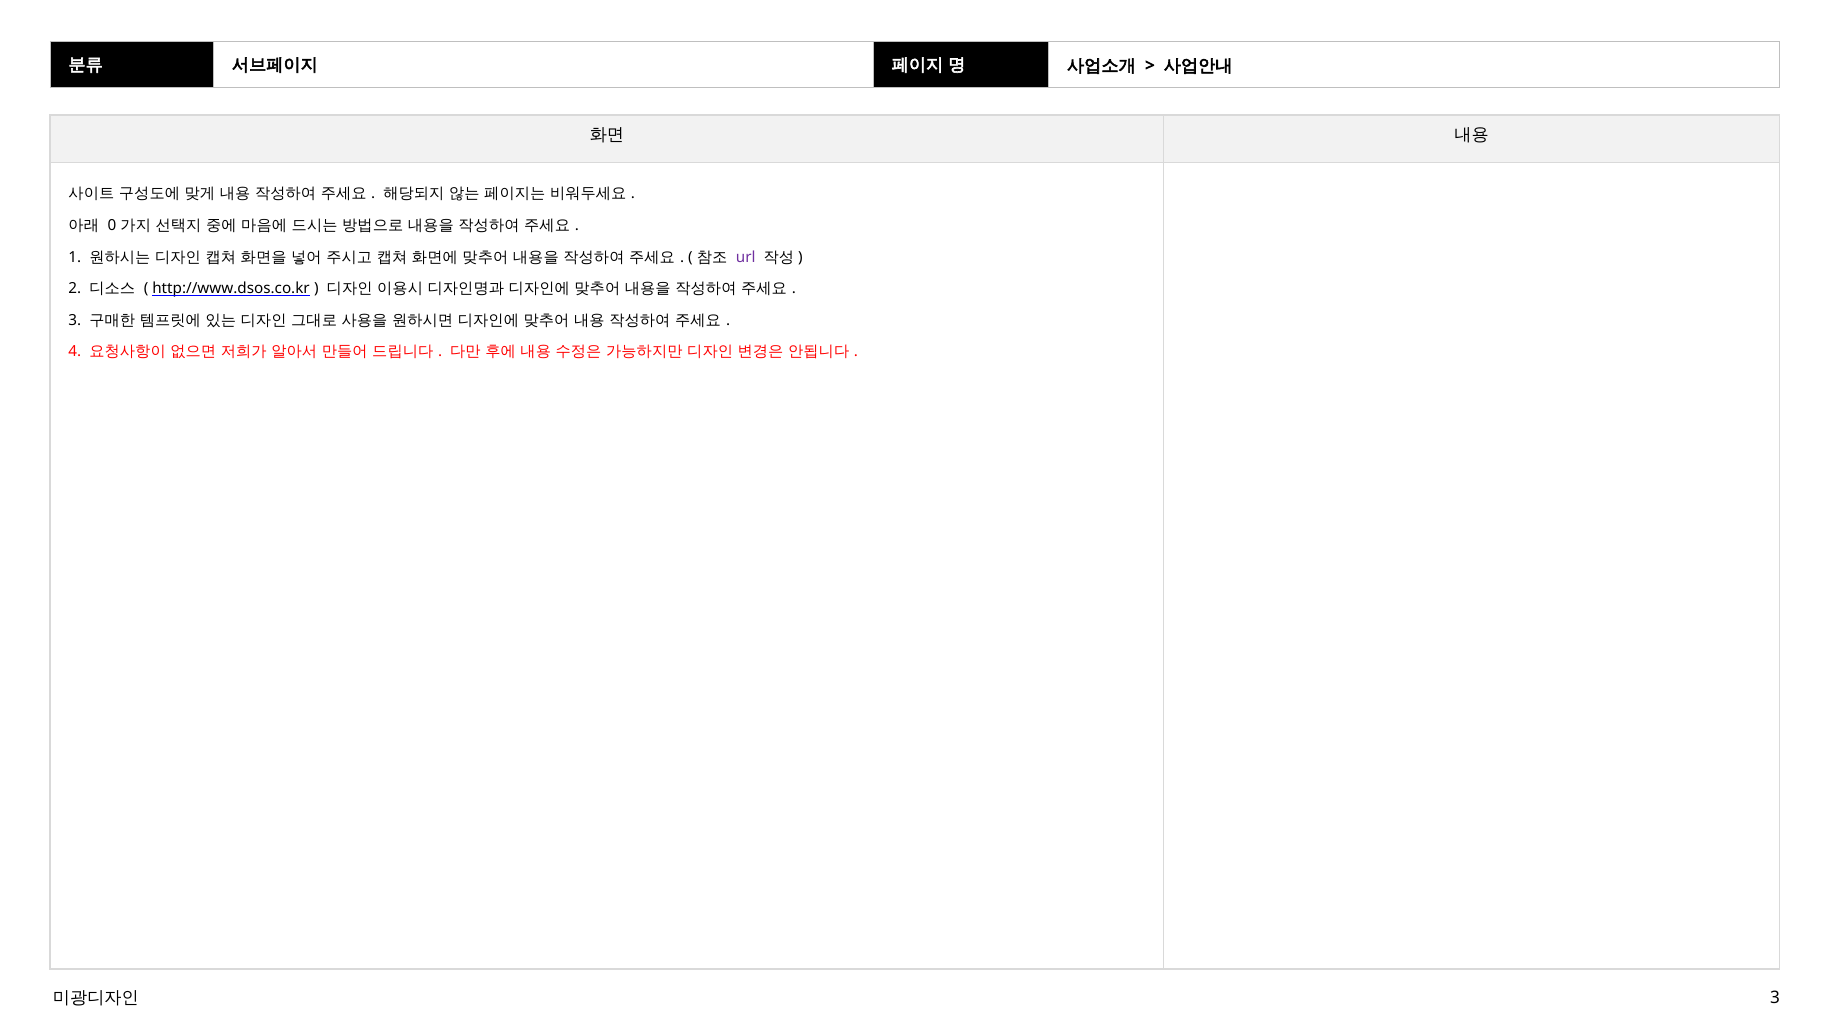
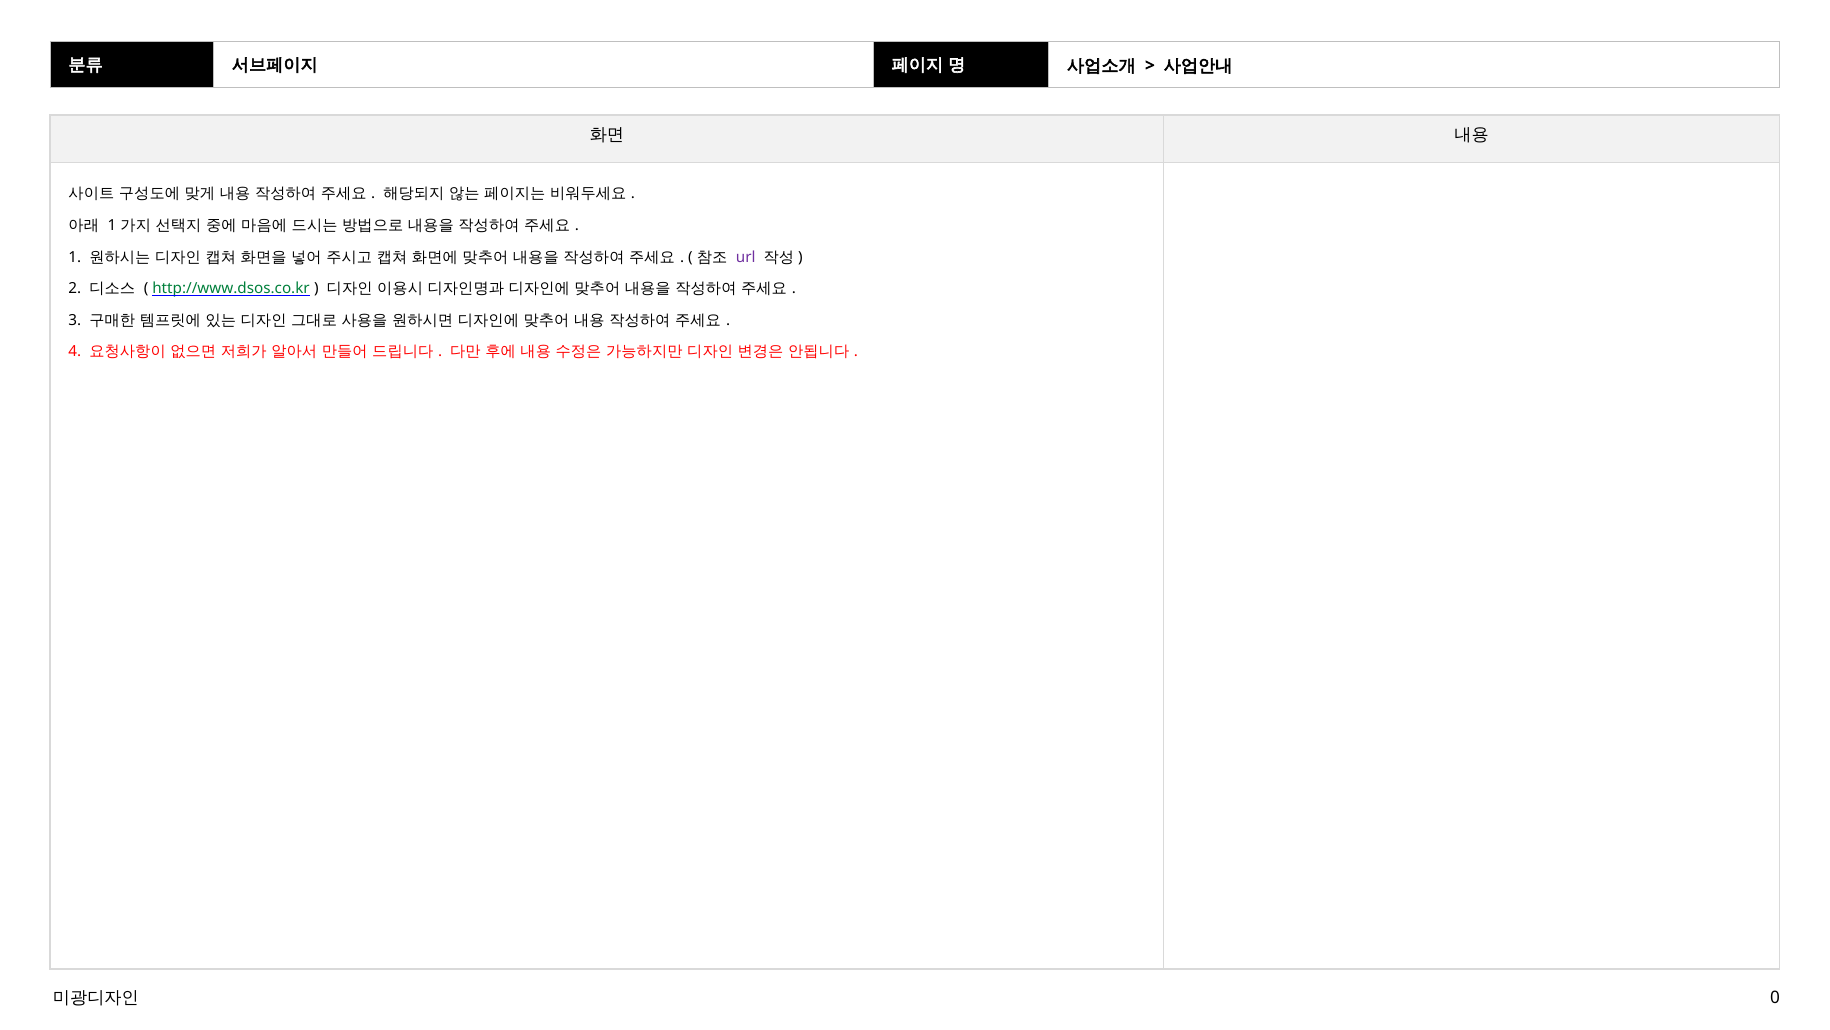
0: 0 -> 1 (112, 225)
http://www.dsos.co.kr colour: black -> green (231, 289)
3: 3 -> 0 (1775, 998)
